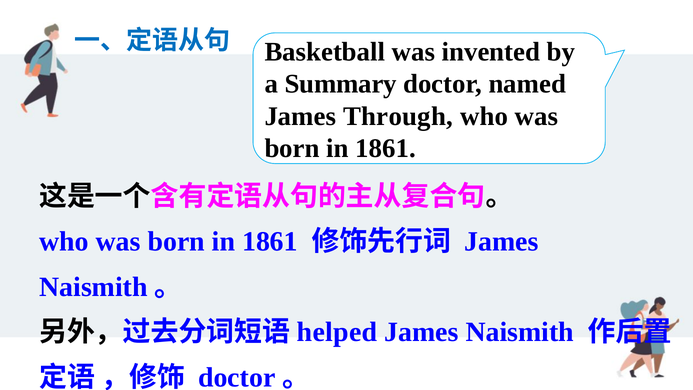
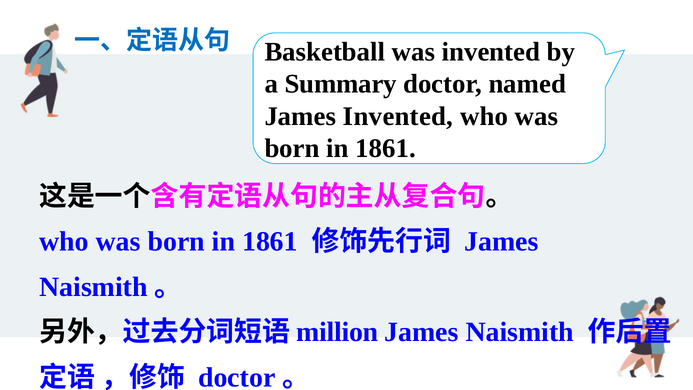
James Through: Through -> Invented (398, 116)
helped: helped -> million (337, 332)
